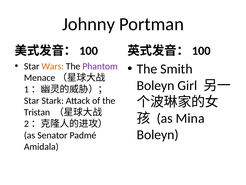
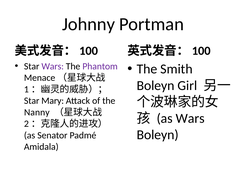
Wars colour: orange -> purple (53, 66)
Stark: Stark -> Mary (53, 101)
Tristan: Tristan -> Nanny (37, 112)
as Mina: Mina -> Wars (190, 118)
